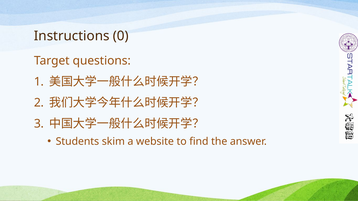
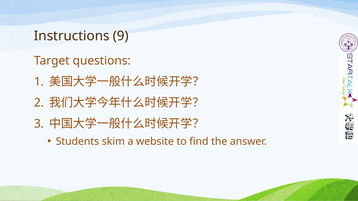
0: 0 -> 9 (121, 36)
